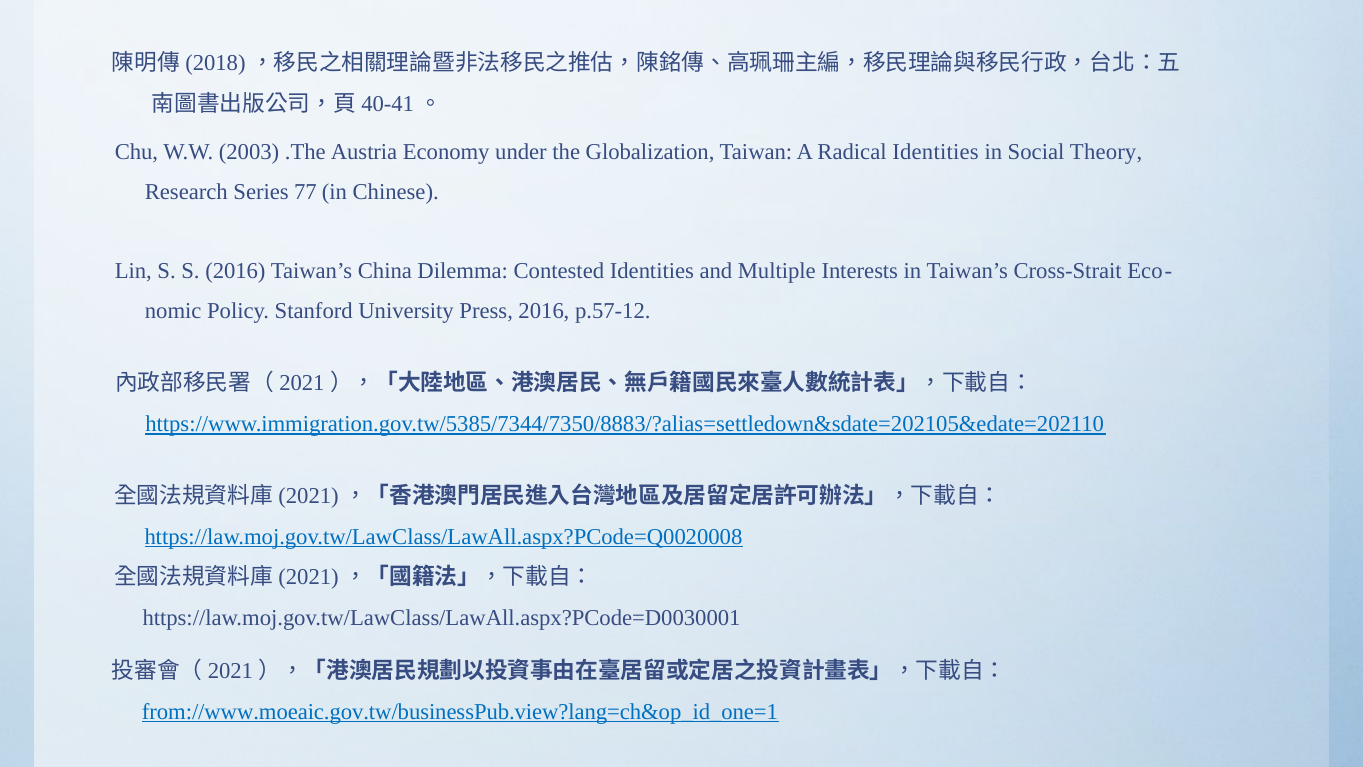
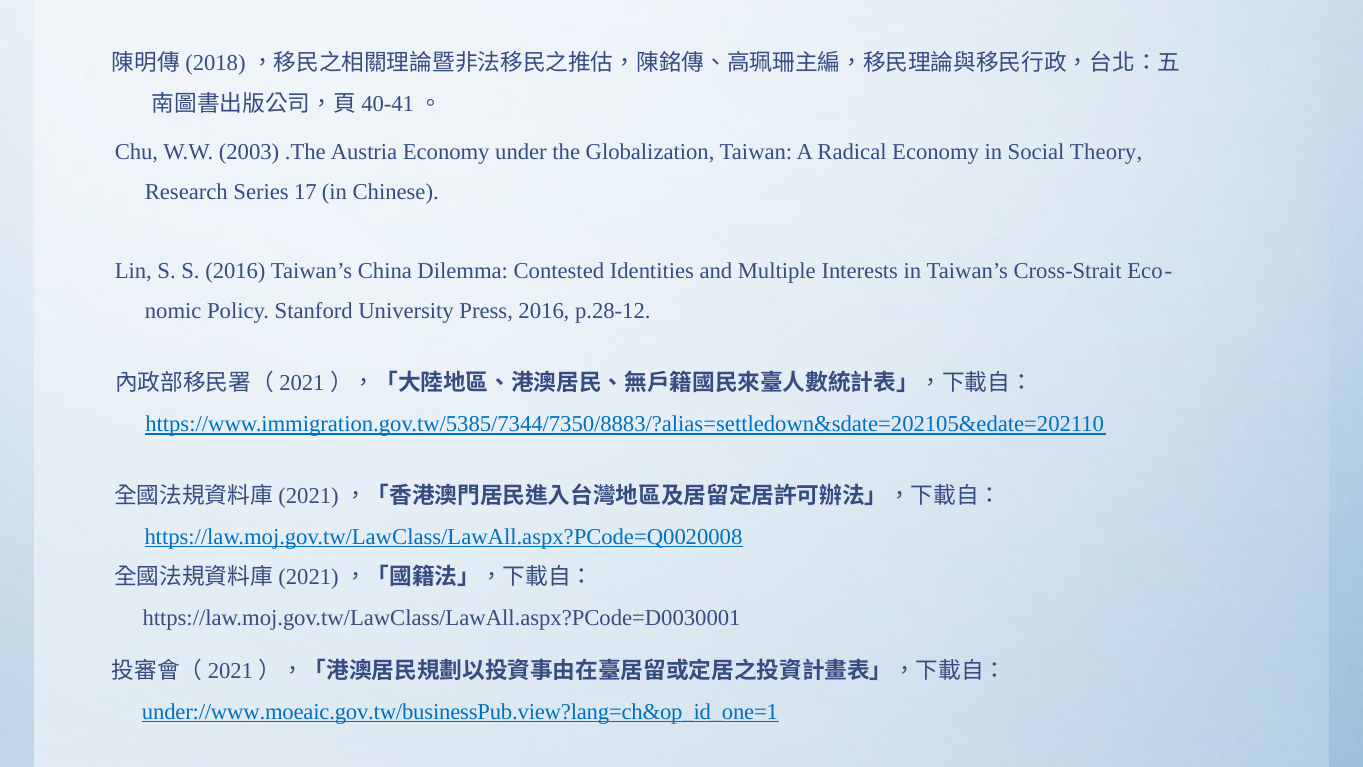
Radical Identities: Identities -> Economy (936, 152)
77: 77 -> 17 (305, 192)
p.57-12: p.57-12 -> p.28-12 (613, 311)
from://www.moeaic.gov.tw/businessPub.view?lang=ch&op_id_one=1: from://www.moeaic.gov.tw/businessPub.view?lang=ch&op_id_one=1 -> under://www.moeaic.gov.tw/businessPub.view?lang=ch&op_id_one=1 (460, 711)
